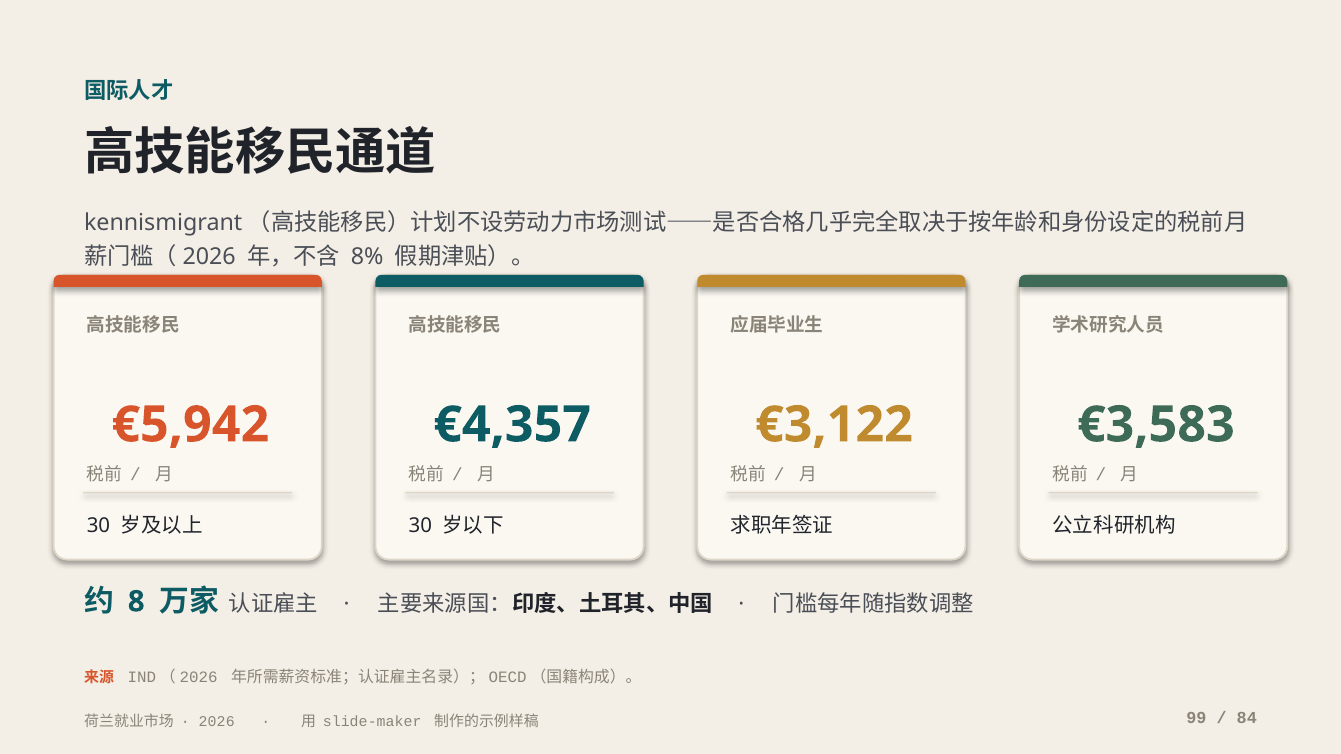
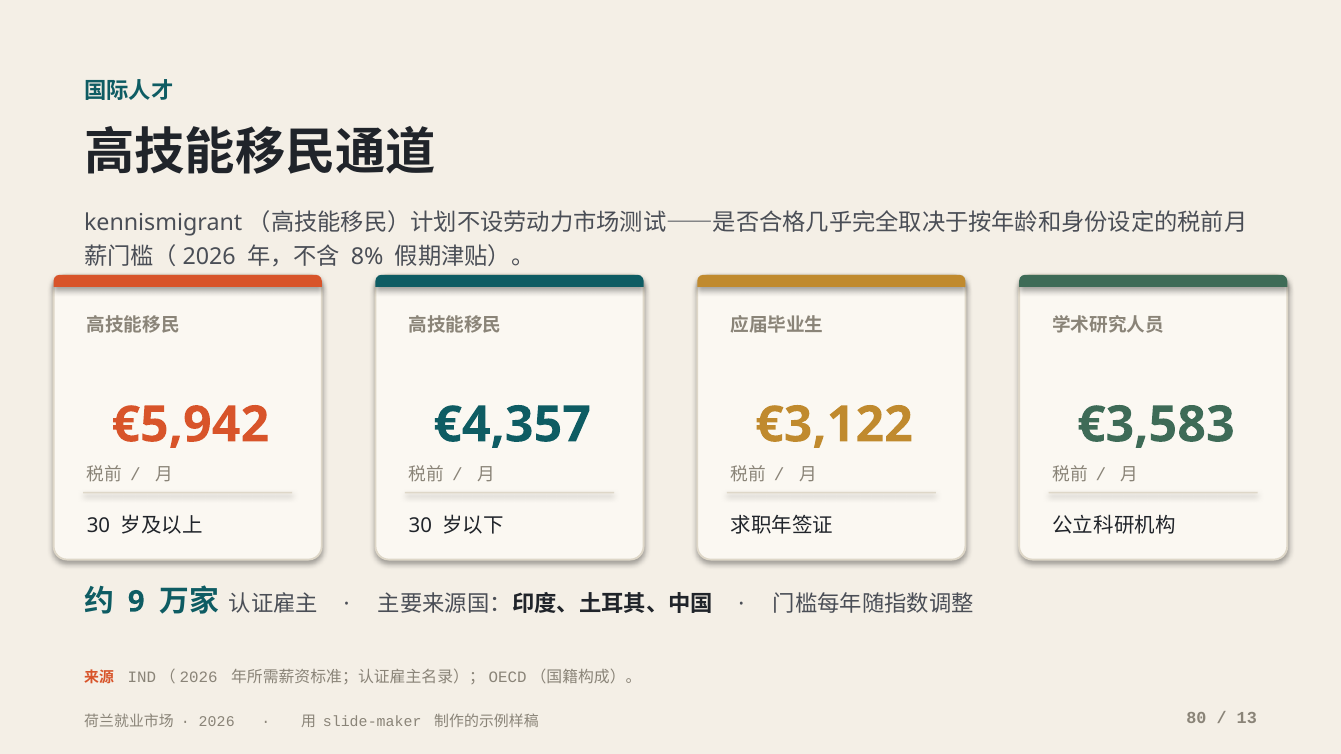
8: 8 -> 9 (136, 602)
99: 99 -> 80 (1196, 718)
84: 84 -> 13 (1247, 718)
